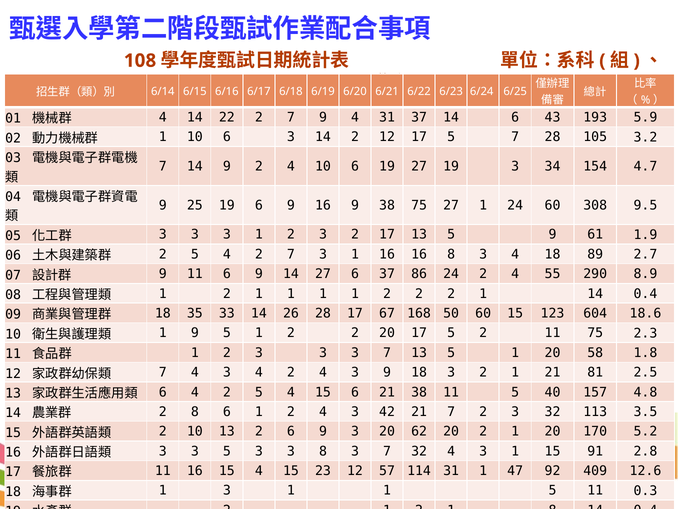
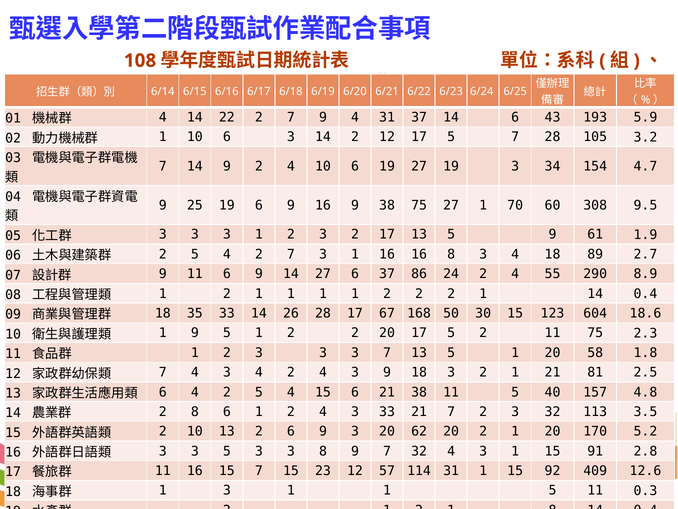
1 24: 24 -> 70 (515, 205)
50 60: 60 -> 30 (483, 313)
3 42: 42 -> 33 (387, 411)
3 8 3: 3 -> 9 (355, 451)
15 4: 4 -> 7 (259, 470)
31 1 47: 47 -> 15 (515, 470)
